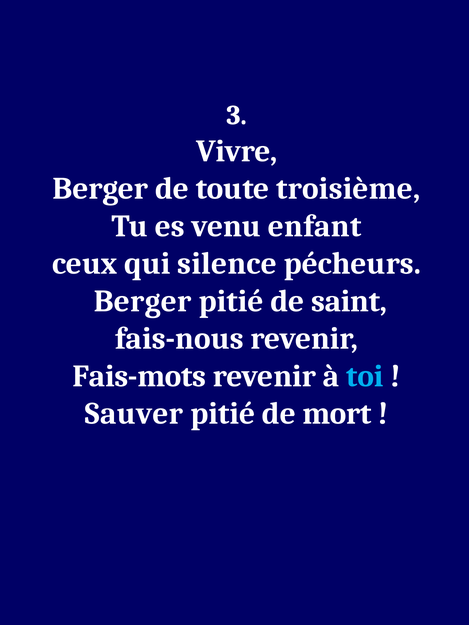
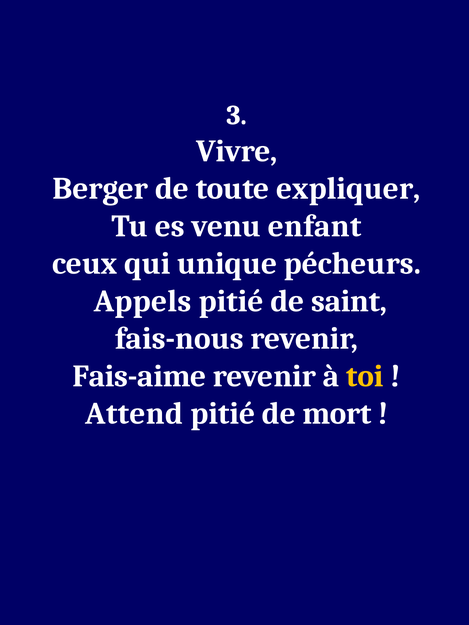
troisième: troisième -> expliquer (348, 189)
silence: silence -> unique (227, 264)
Berger: Berger -> Appels (143, 301)
Fais-mots: Fais-mots -> Fais-aime (139, 376)
toi colour: light blue -> yellow (365, 376)
Sauver: Sauver -> Attend (134, 414)
